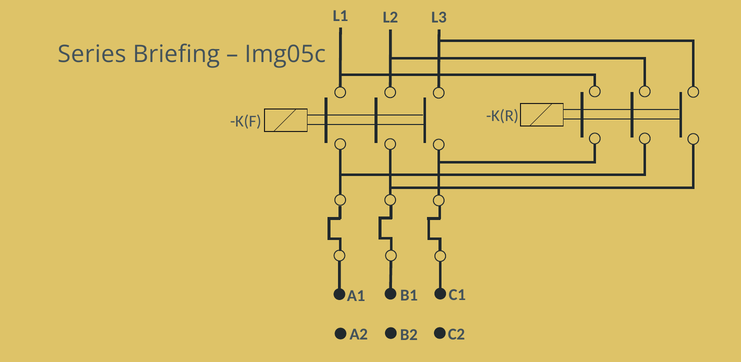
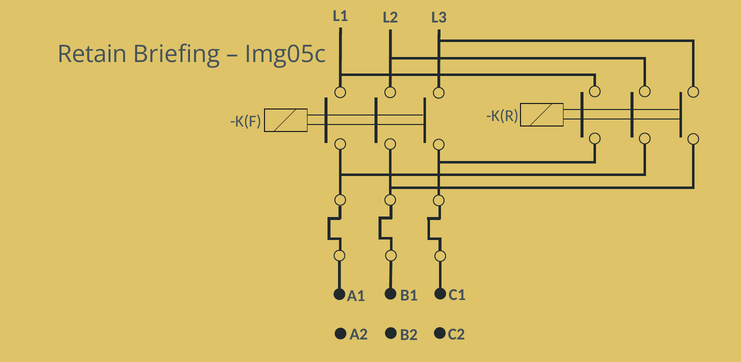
Series: Series -> Retain (92, 54)
